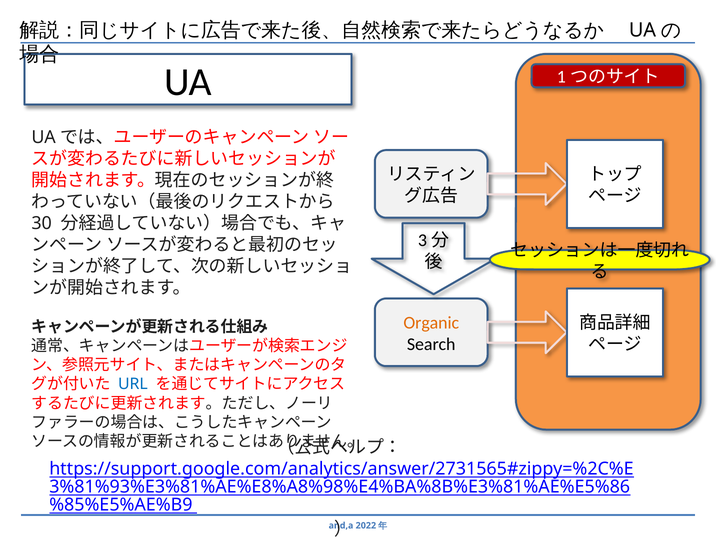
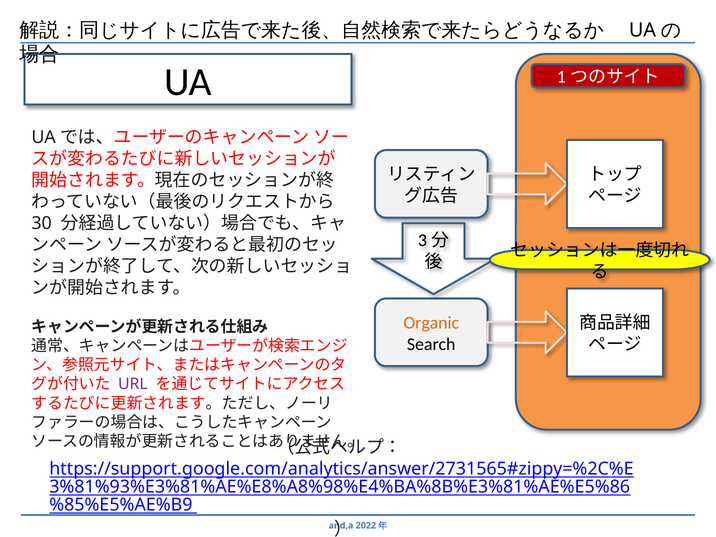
URL colour: blue -> purple (133, 384)
